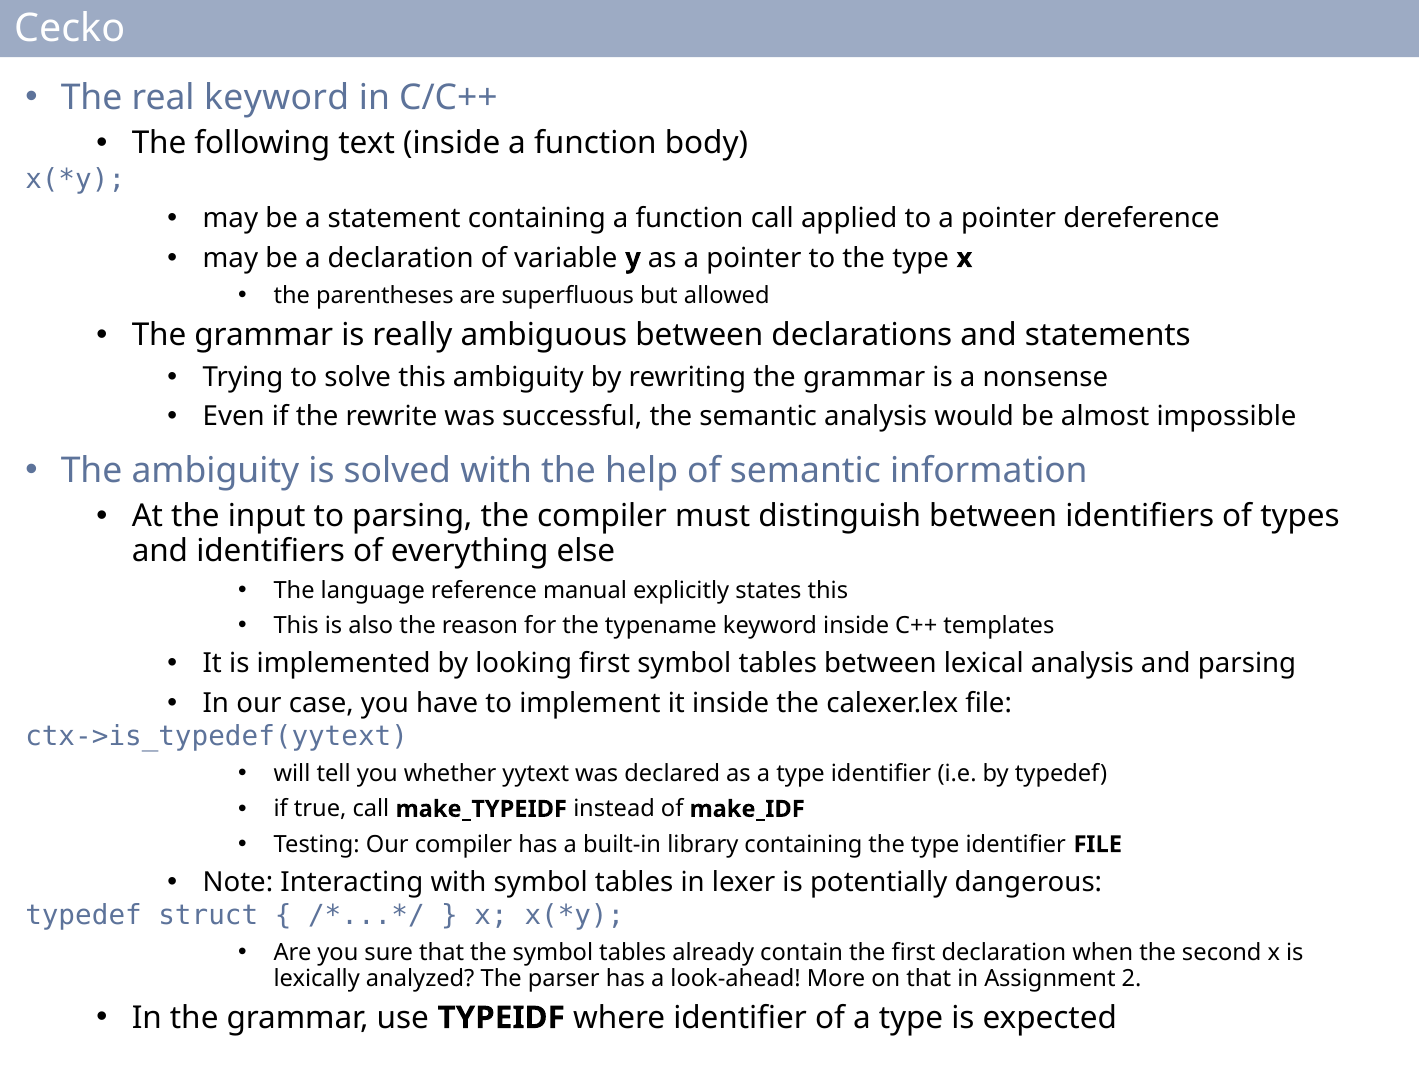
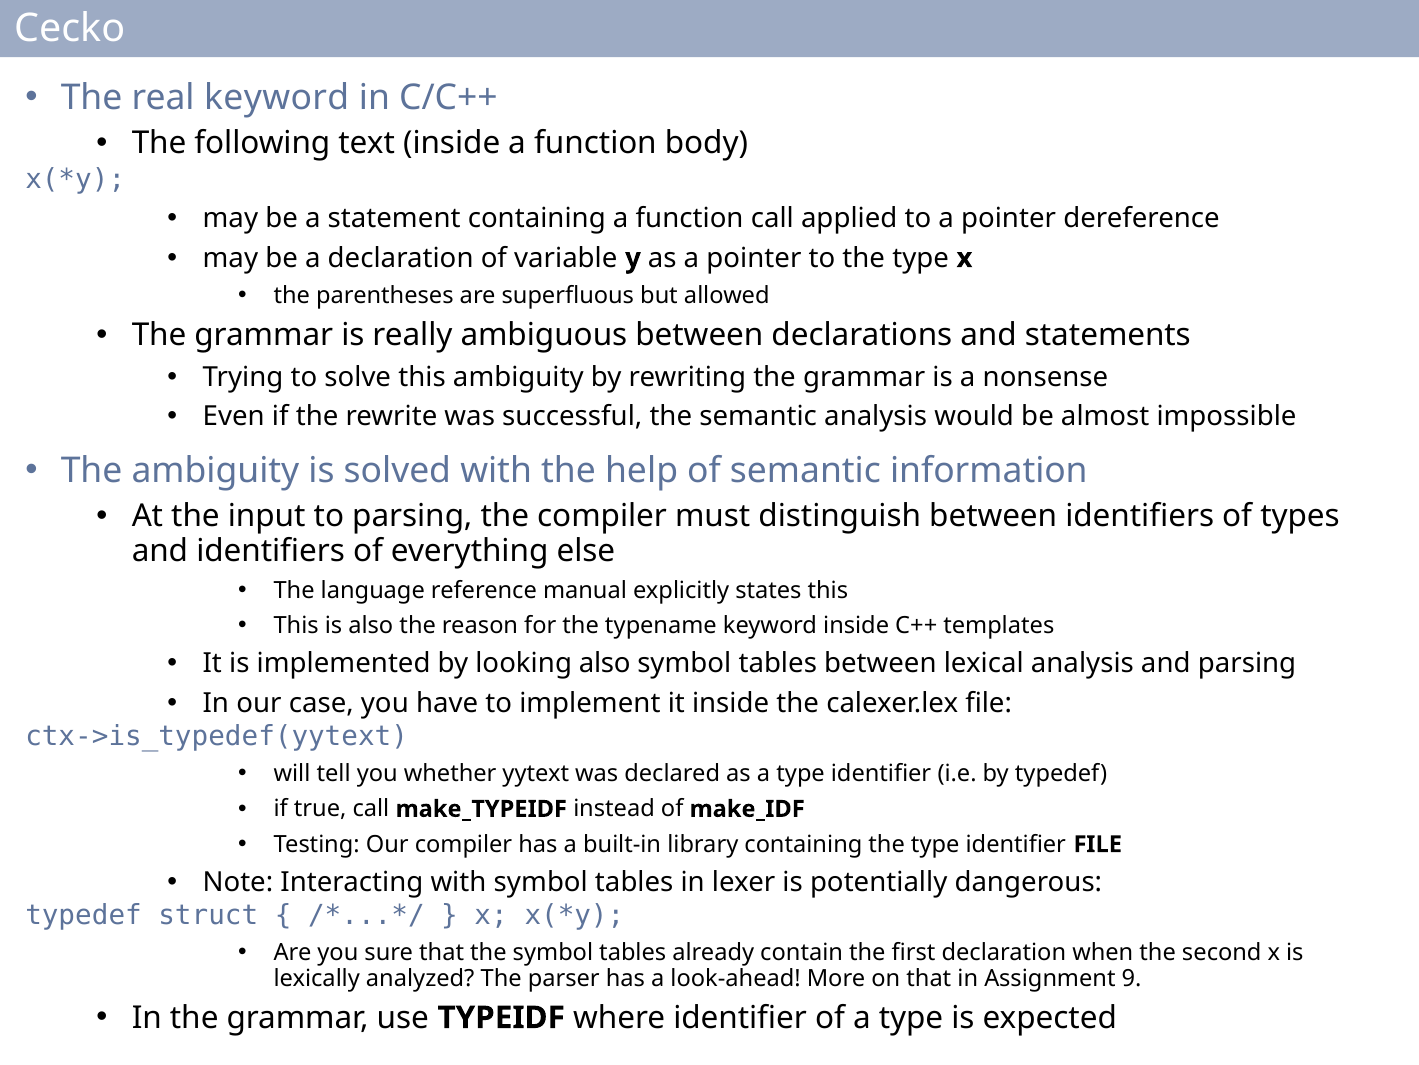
looking first: first -> also (605, 663)
2: 2 -> 9 (1132, 978)
